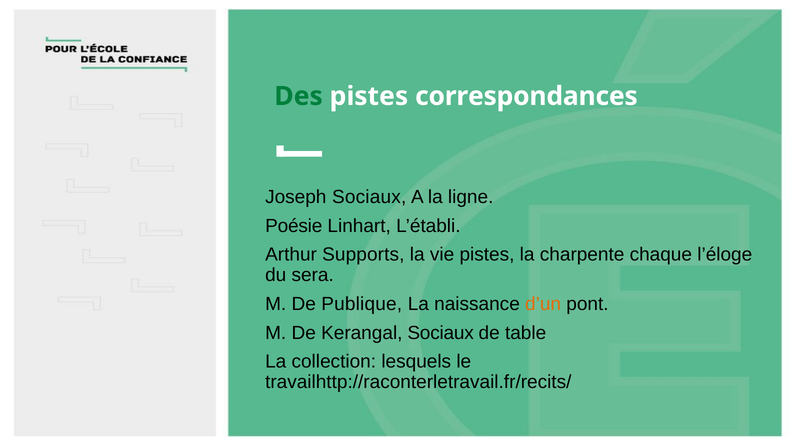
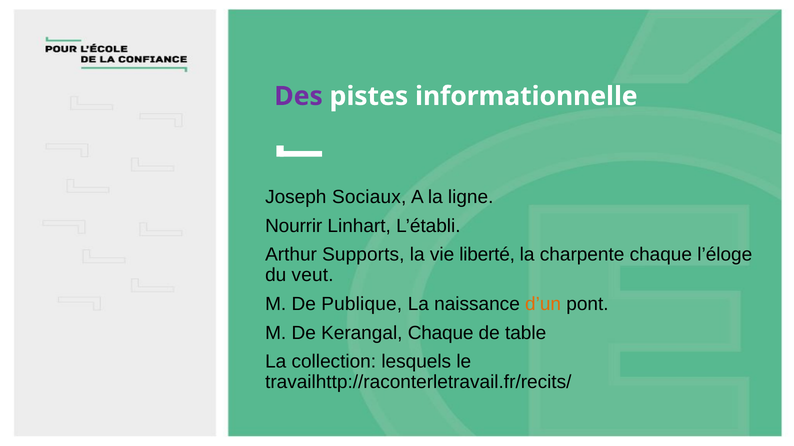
Des colour: green -> purple (299, 96)
correspondances: correspondances -> informationnelle (526, 96)
Poésie: Poésie -> Nourrir (294, 226)
vie pistes: pistes -> liberté (487, 255)
sera: sera -> veut (313, 276)
Kerangal Sociaux: Sociaux -> Chaque (441, 333)
